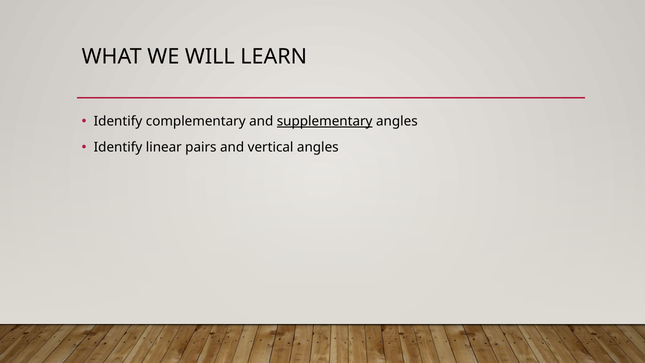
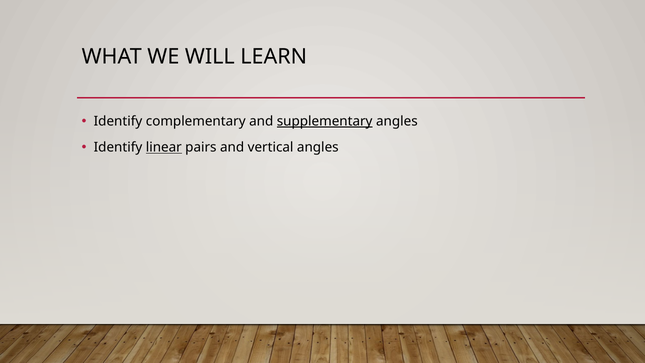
linear underline: none -> present (164, 147)
